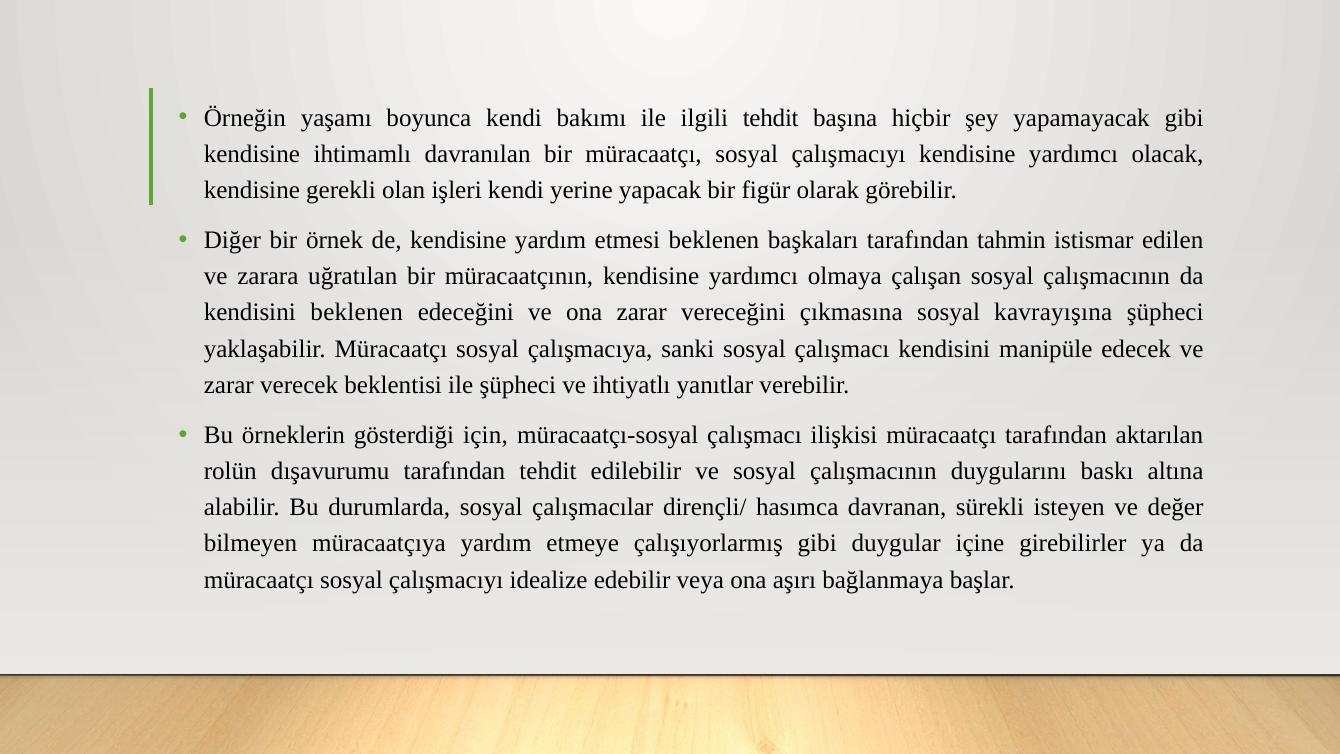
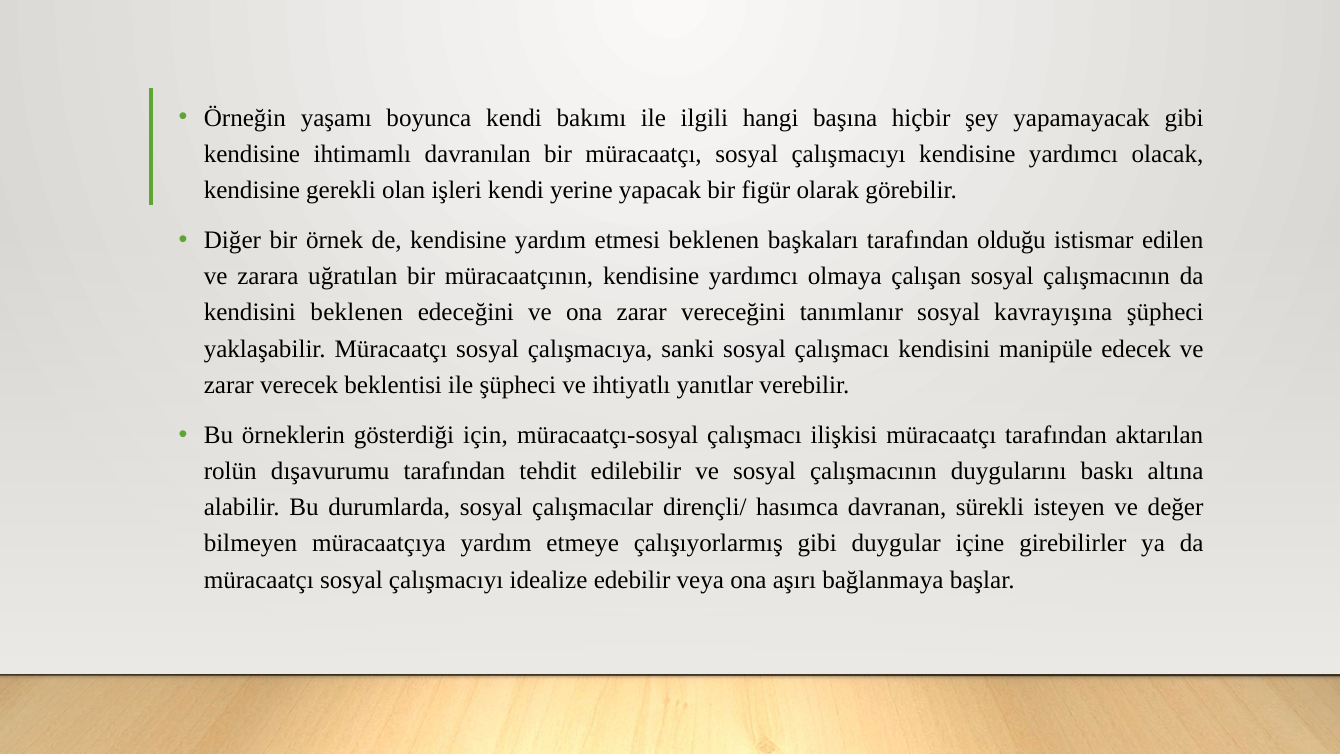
ilgili tehdit: tehdit -> hangi (771, 118)
tahmin: tahmin -> olduğu (1011, 240)
çıkmasına: çıkmasına -> tanımlanır (851, 313)
